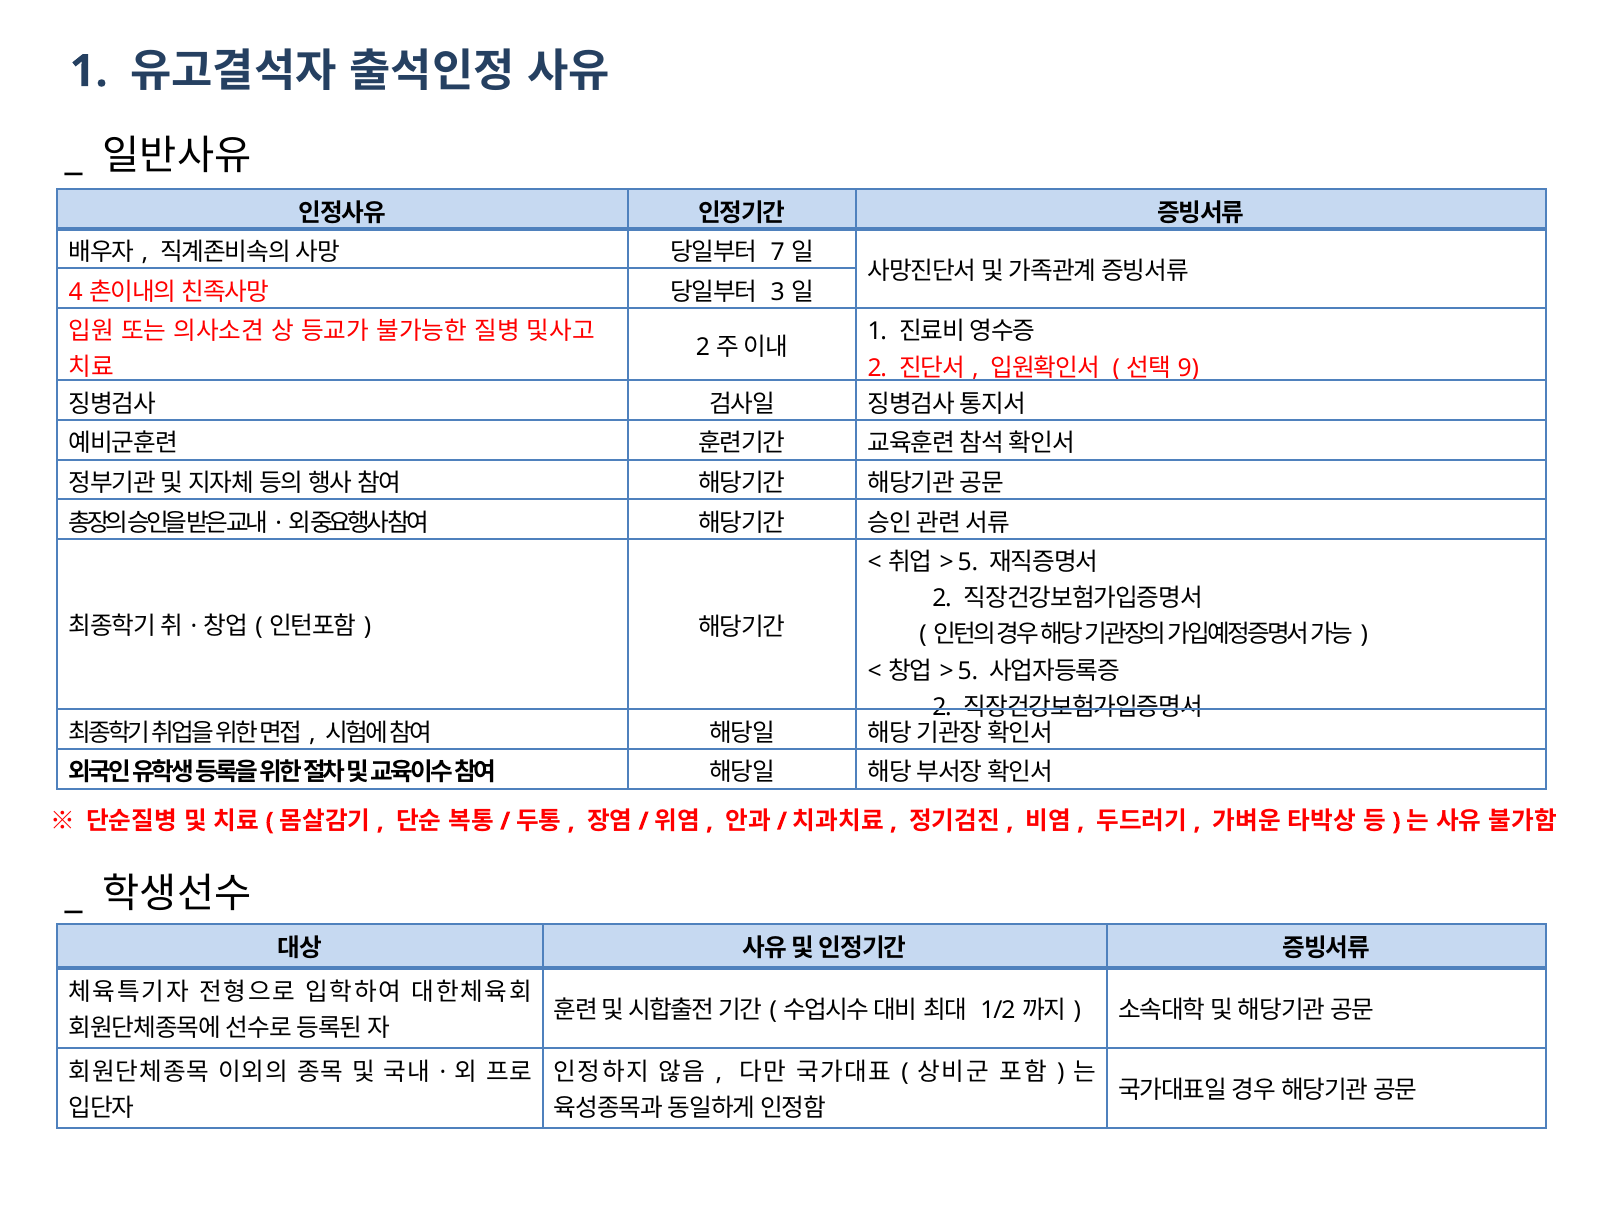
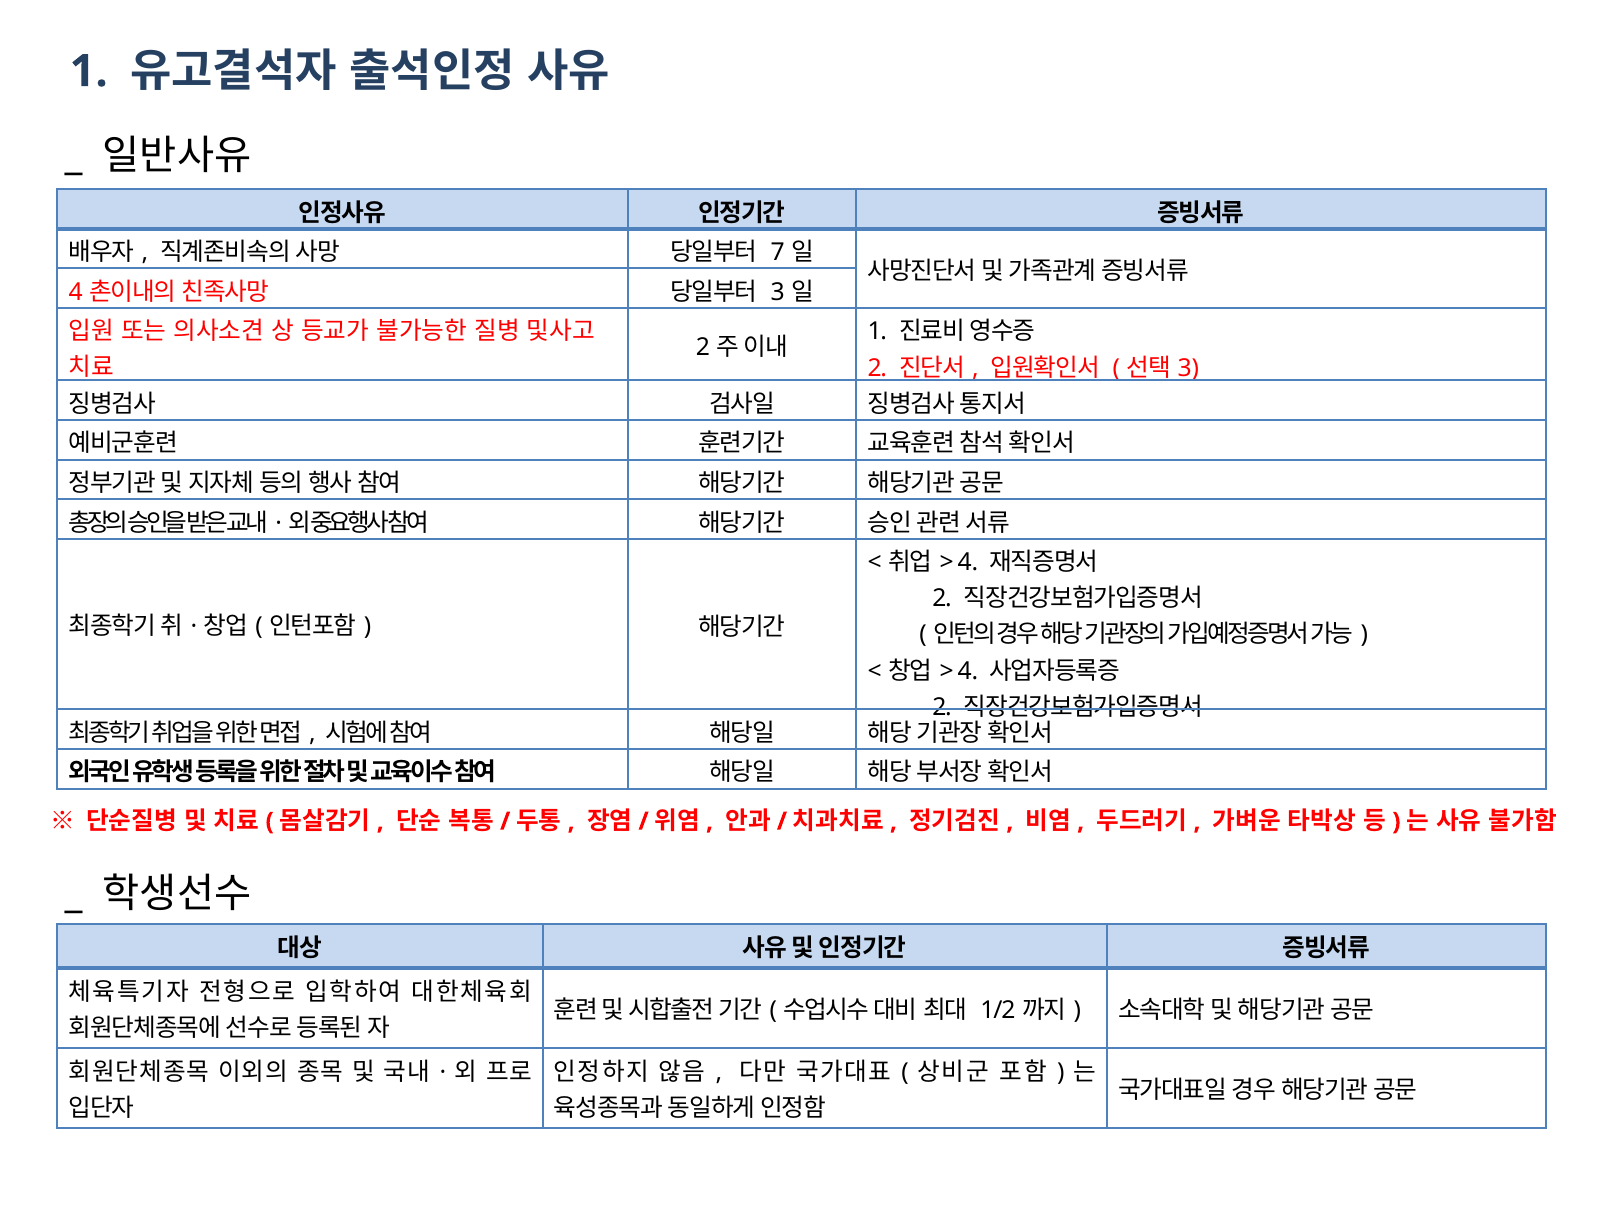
9: 9 -> 3 (1188, 368)
5: 5 -> 4 (968, 563)
5: 5 -> 4 (968, 671)
